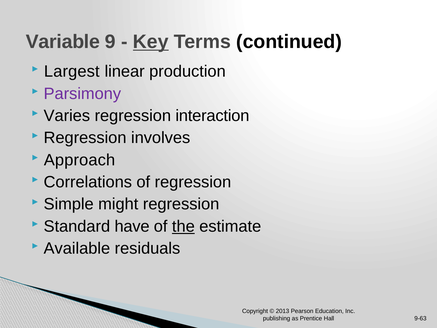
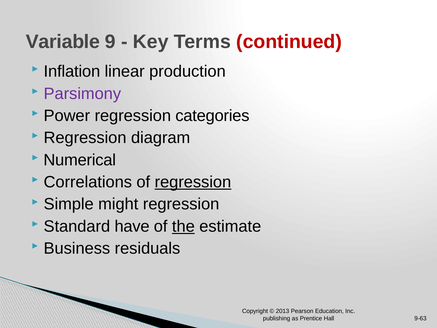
Key underline: present -> none (151, 42)
continued colour: black -> red (289, 42)
Largest: Largest -> Inflation (72, 71)
Varies: Varies -> Power (67, 116)
interaction: interaction -> categories (212, 116)
involves: involves -> diagram (161, 138)
Approach: Approach -> Numerical (80, 160)
regression underline: none -> present (193, 182)
Available: Available -> Business (77, 248)
